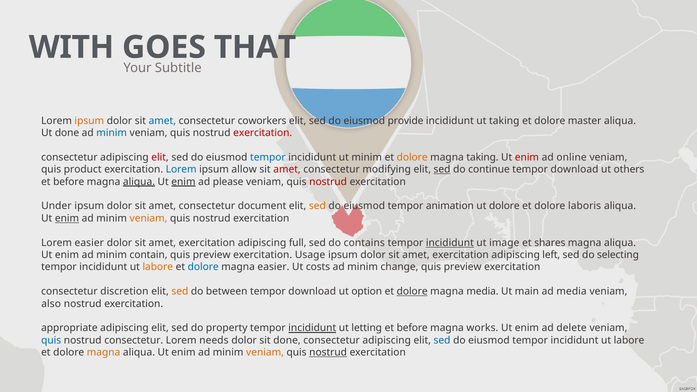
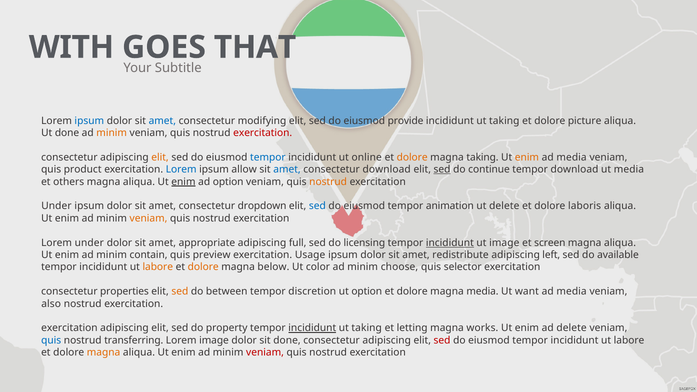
ipsum colour: orange -> blue (89, 121)
coworkers: coworkers -> modifying (262, 121)
master: master -> picture (585, 121)
minim colour: blue -> orange (112, 133)
elit colour: red -> orange (160, 157)
ut minim: minim -> online (367, 157)
enim colour: red -> orange (527, 157)
online: online -> media (572, 157)
amet colour: red -> blue (287, 170)
consectetur modifying: modifying -> download (387, 170)
ut others: others -> media (629, 170)
before: before -> others (69, 182)
aliqua underline: present -> none (139, 182)
ad please: please -> option (228, 182)
nostrud colour: red -> orange (328, 182)
document: document -> dropdown (262, 206)
sed colour: orange -> blue (317, 206)
ut dolore: dolore -> delete (504, 206)
enim underline: present -> none (67, 218)
Lorem easier: easier -> under (89, 243)
exercitation: exercitation -> appropriate (207, 243)
contains: contains -> licensing (364, 243)
shares: shares -> screen (550, 243)
exercitation: exercitation -> redistribute (460, 255)
selecting: selecting -> available (618, 255)
dolore colour: blue -> orange (203, 267)
magna easier: easier -> below (273, 267)
costs: costs -> color (318, 267)
change: change -> choose (399, 267)
preview: preview -> selector (463, 267)
discretion: discretion -> properties (124, 292)
download: download -> discretion (312, 292)
dolore underline: present -> none (412, 292)
main: main -> want (527, 292)
appropriate: appropriate -> exercitation (69, 328)
letting: letting -> taking (367, 328)
before: before -> letting (412, 328)
nostrud consectetur: consectetur -> transferring (134, 340)
Lorem needs: needs -> image (214, 340)
sed colour: blue -> red (442, 340)
veniam colour: orange -> red (265, 353)
nostrud underline: present -> none (328, 353)
